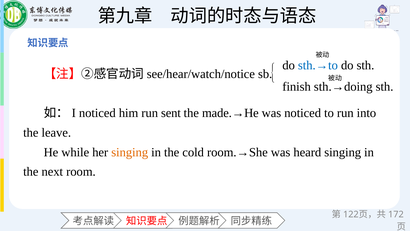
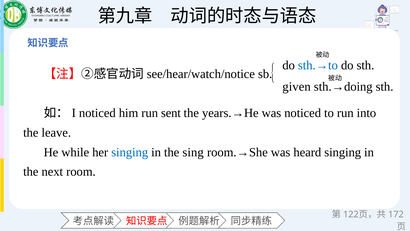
finish: finish -> given (297, 87)
made.→He: made.→He -> years.→He (230, 113)
singing colour: orange -> blue (130, 152)
cold: cold -> sing (193, 152)
